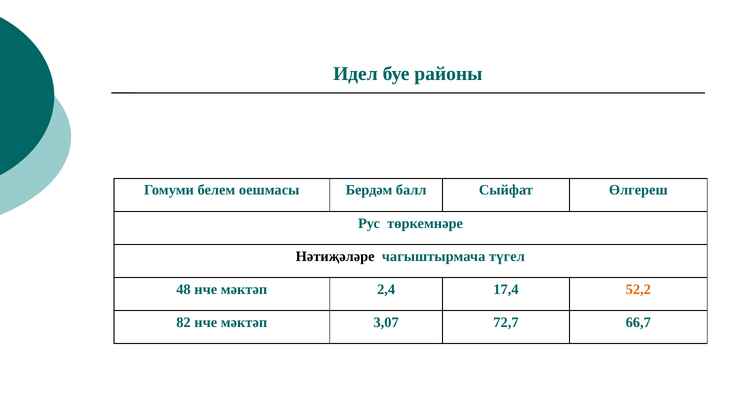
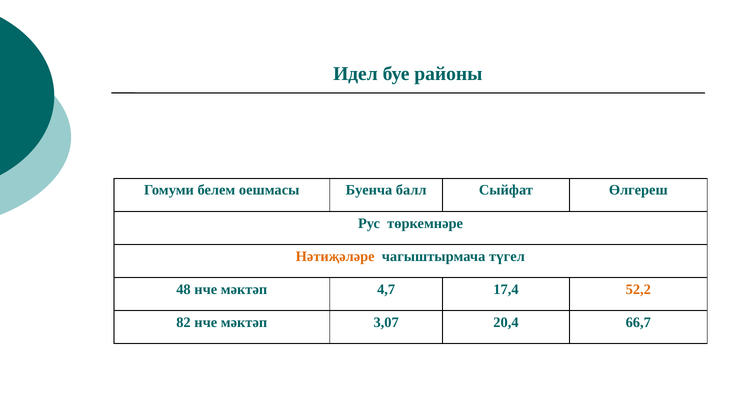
Бердәм: Бердәм -> Буенча (369, 190)
Нәтиҗәләре colour: black -> orange (335, 256)
2,4: 2,4 -> 4,7 (386, 289)
72,7: 72,7 -> 20,4 (506, 322)
